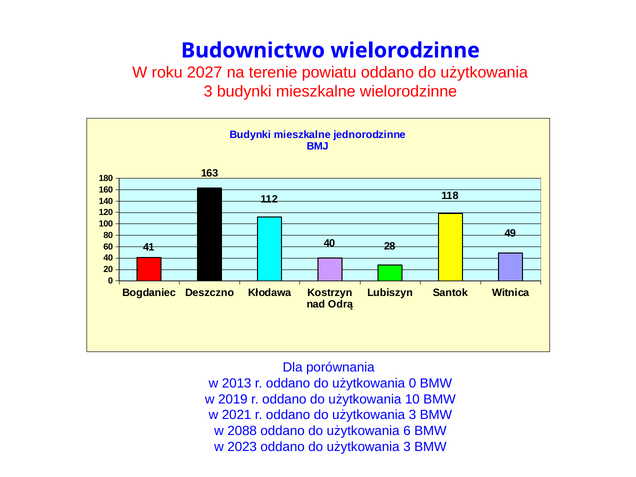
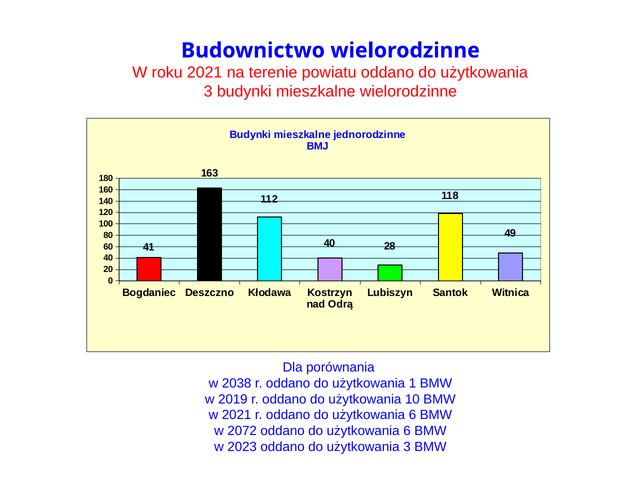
roku 2027: 2027 -> 2021 (205, 72)
2013: 2013 -> 2038 (237, 383)
użytkowania 0: 0 -> 1 (412, 383)
3: 3 -> 6 (412, 415)
2088: 2088 -> 2072 (242, 431)
